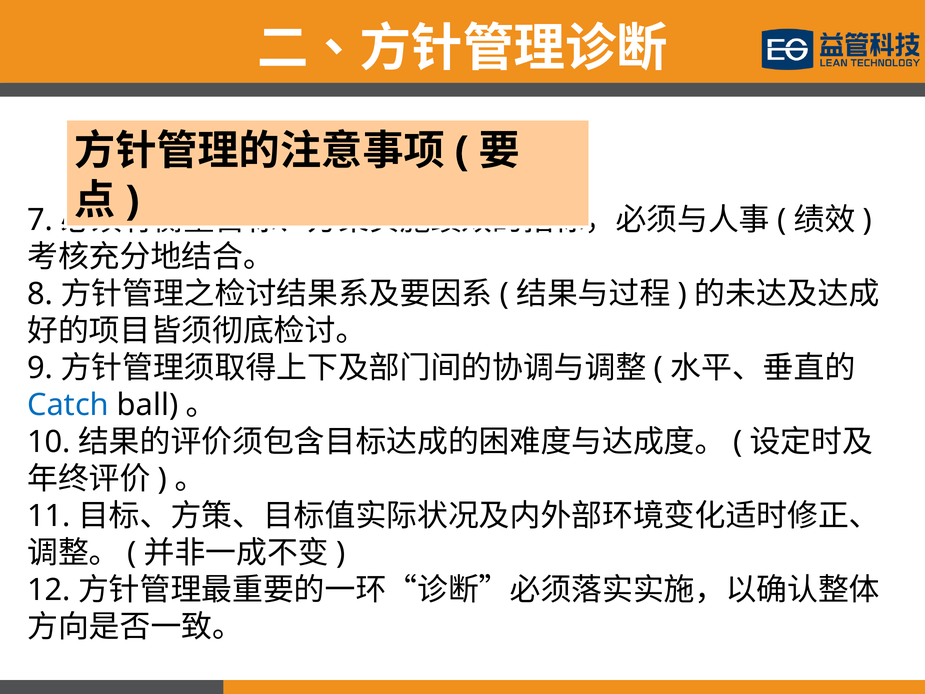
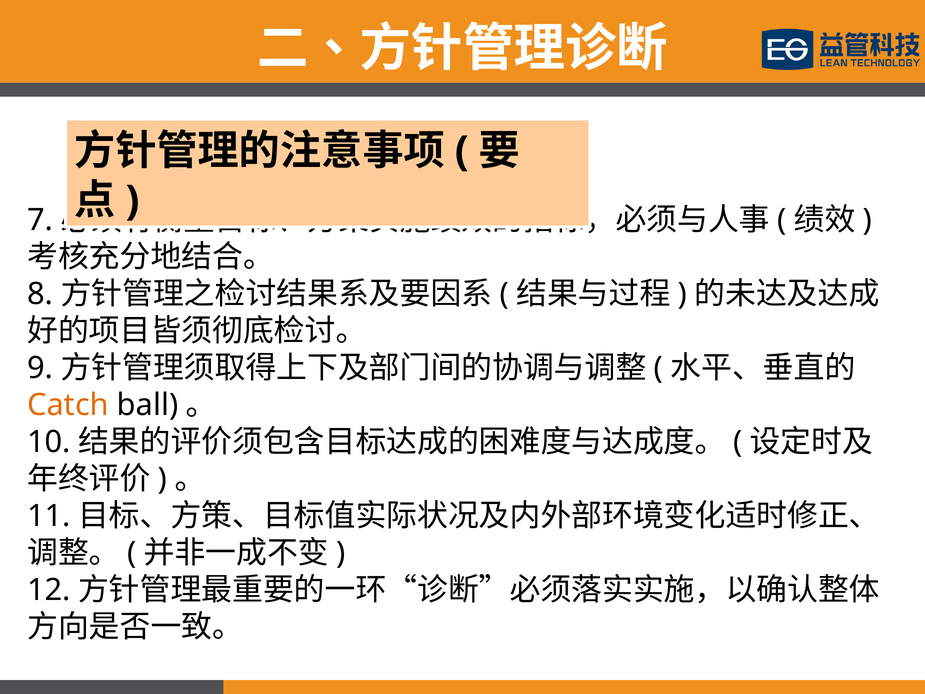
Catch colour: blue -> orange (68, 405)
